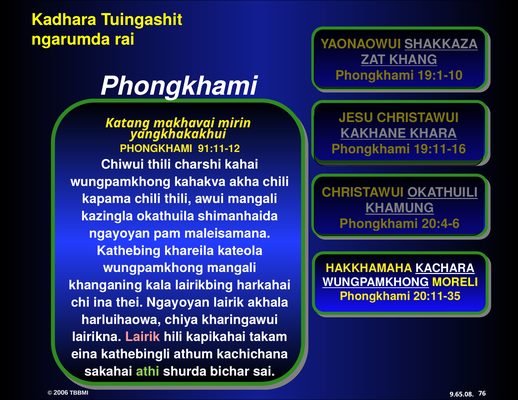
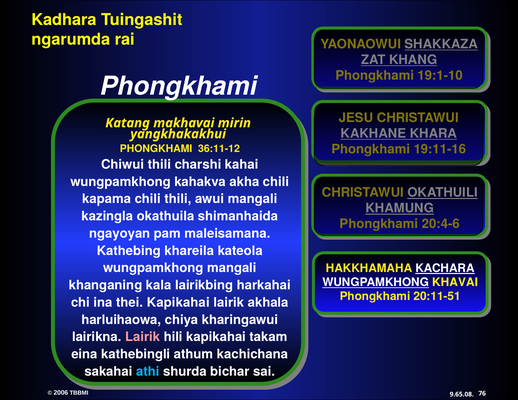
91:11-12: 91:11-12 -> 36:11-12 (219, 149)
MORELI: MORELI -> KHAVAI (455, 282)
20:11-35: 20:11-35 -> 20:11-51 (437, 297)
thei Ngayoyan: Ngayoyan -> Kapikahai (178, 303)
athi colour: light green -> light blue (148, 372)
